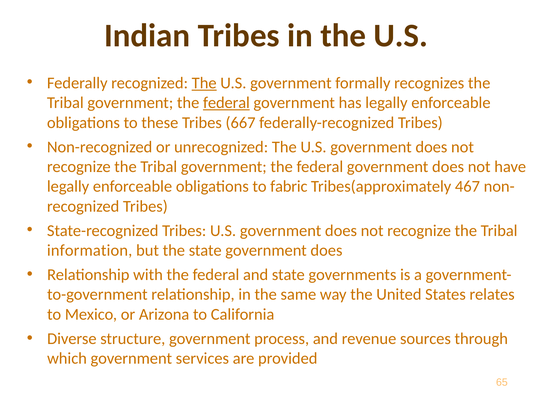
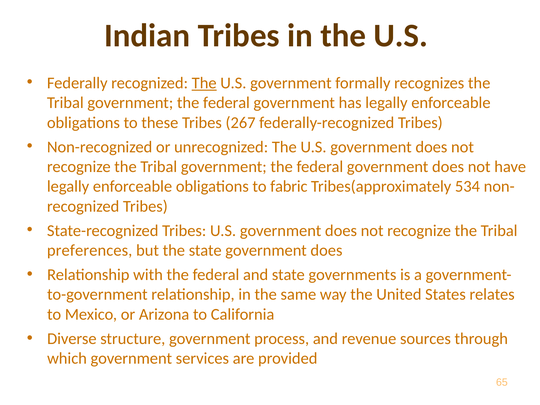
federal underline: present -> none (226, 103)
667: 667 -> 267 (241, 123)
467: 467 -> 534 (467, 187)
information: information -> preferences (90, 250)
